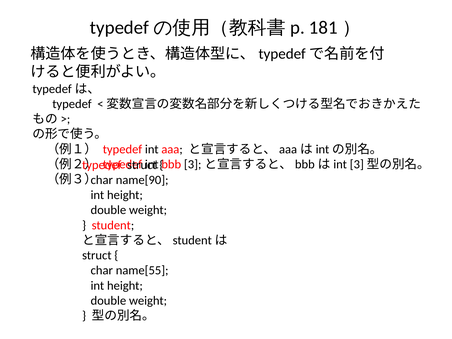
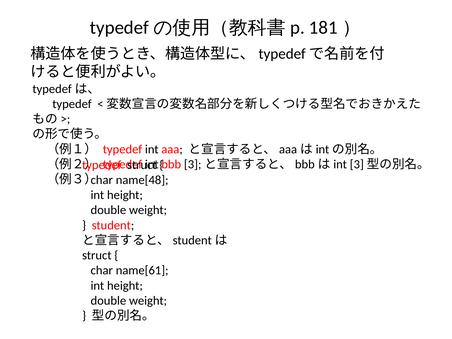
name[90: name[90 -> name[48 (142, 180)
name[55: name[55 -> name[61 (142, 270)
